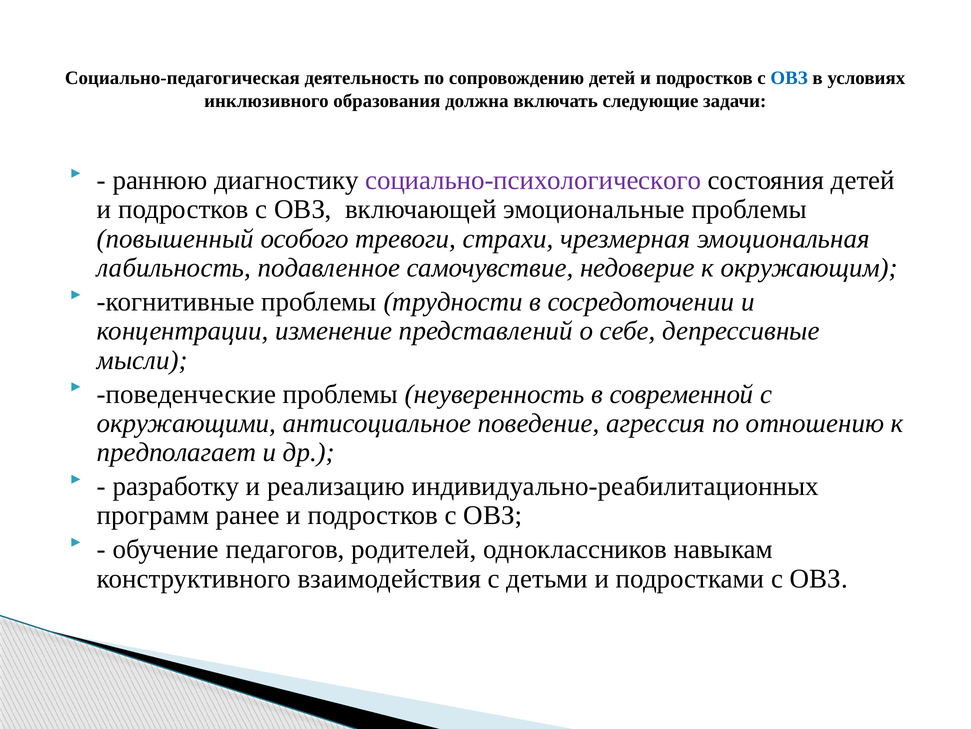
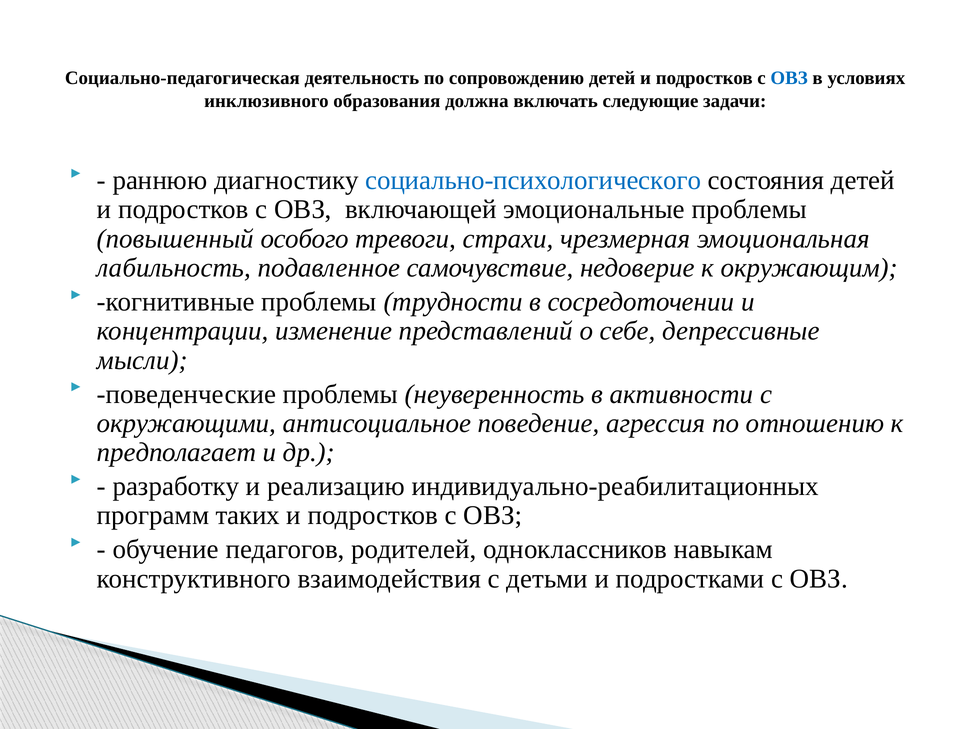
социально-психологического colour: purple -> blue (533, 180)
современной: современной -> активности (681, 394)
ранее: ранее -> таких (248, 515)
